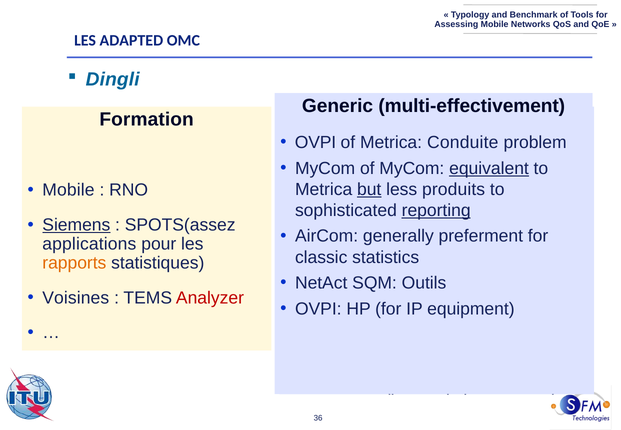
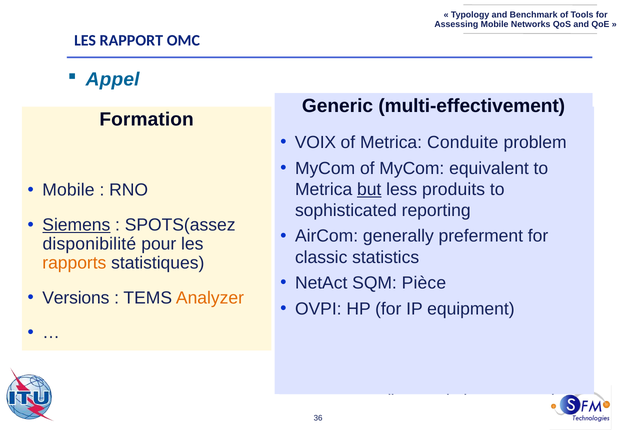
ADAPTED: ADAPTED -> RAPPORT (131, 41)
Dingli: Dingli -> Appel (113, 80)
OVPI: OVPI -> VOIX (315, 143)
equivalent underline: present -> none (489, 168)
reporting underline: present -> none (436, 210)
applications: applications -> disponibilité (89, 244)
Outils: Outils -> Pièce (424, 283)
Voisines: Voisines -> Versions (76, 298)
Analyzer colour: red -> orange (210, 298)
